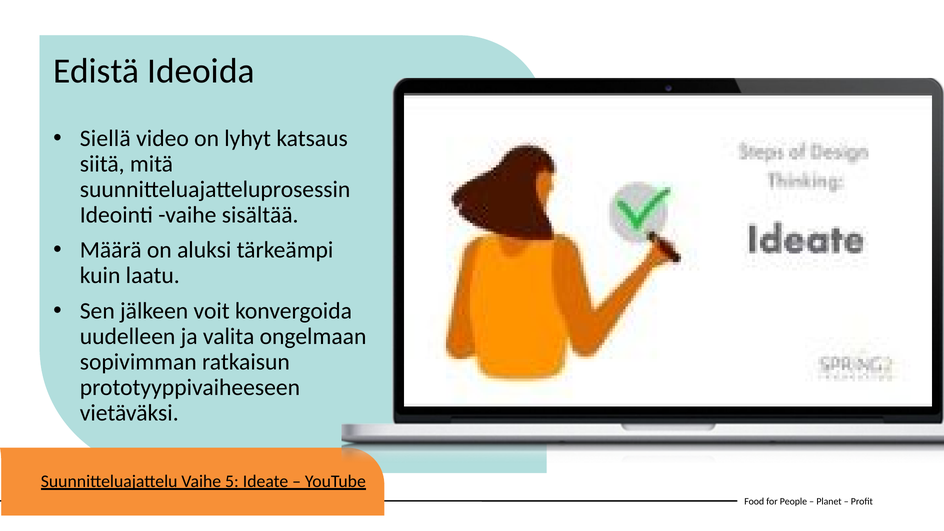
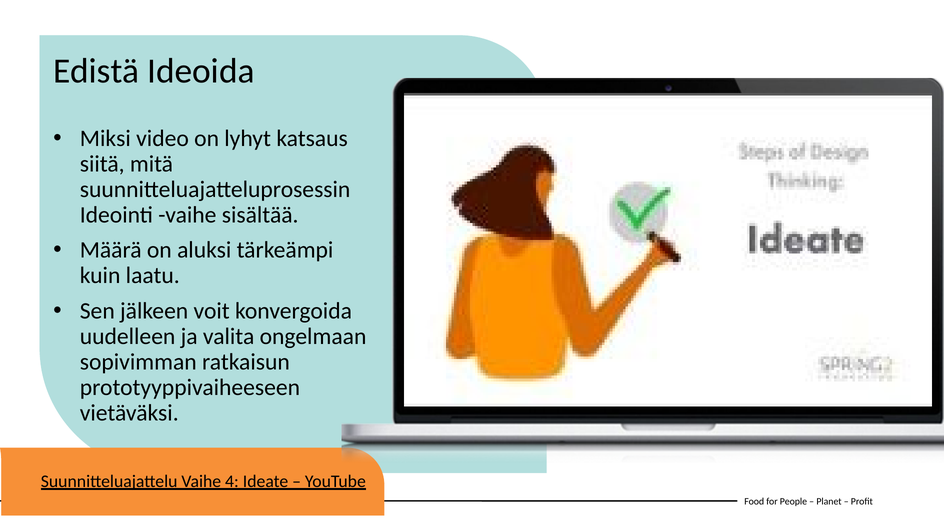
Siellä: Siellä -> Miksi (105, 138)
5: 5 -> 4 (232, 481)
